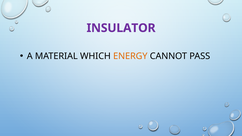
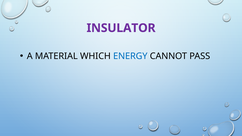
ENERGY colour: orange -> blue (130, 56)
